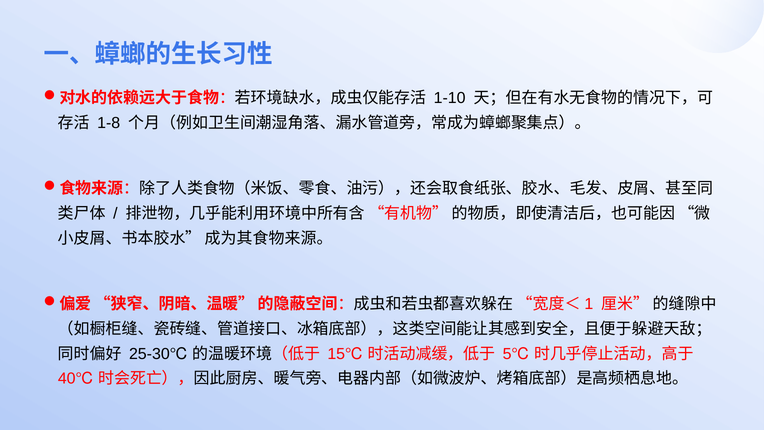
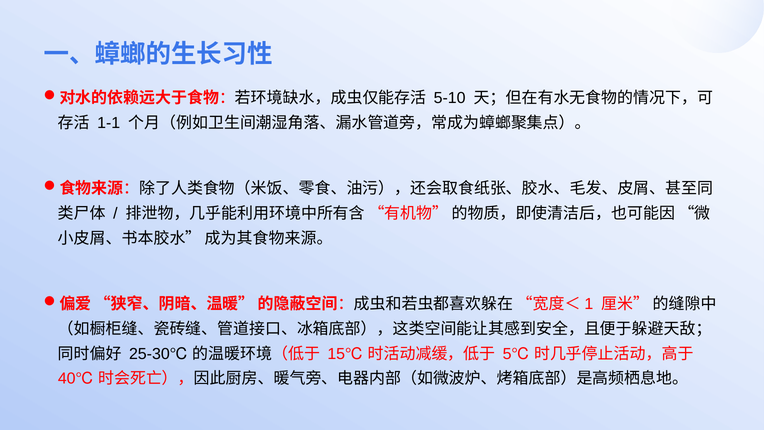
1-10: 1-10 -> 5-10 (450, 98)
1-8: 1-8 -> 1-1 (109, 123)
